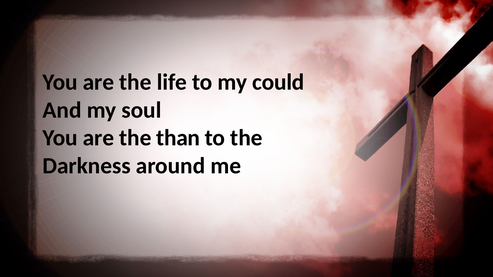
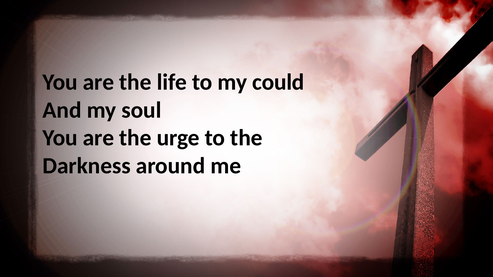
than: than -> urge (178, 138)
